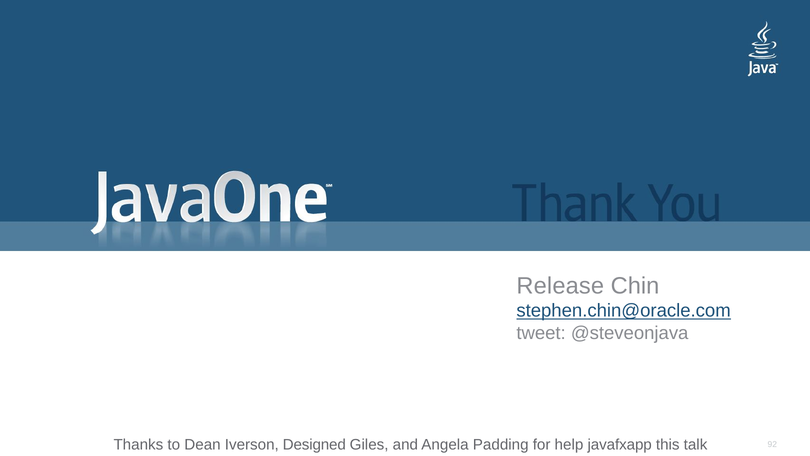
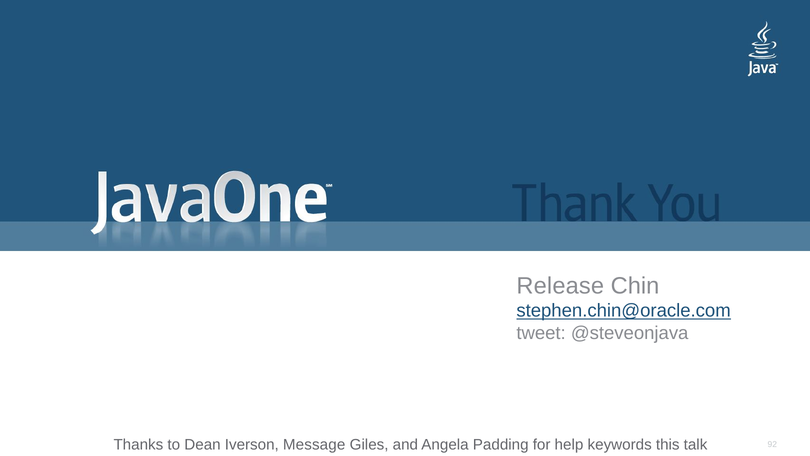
Designed: Designed -> Message (314, 444)
javafxapp: javafxapp -> keywords (620, 444)
